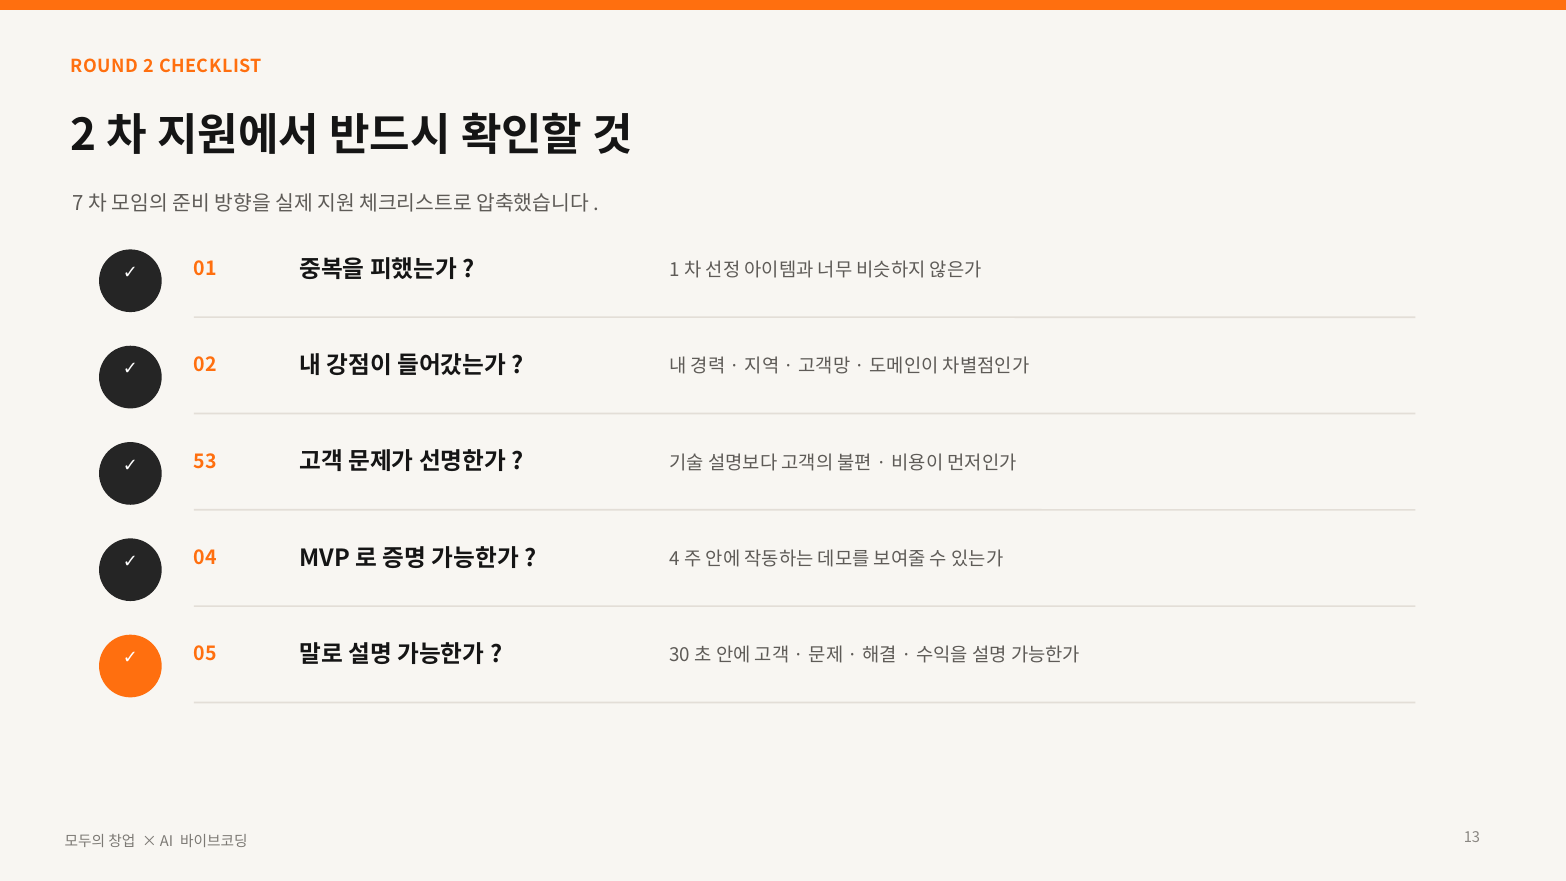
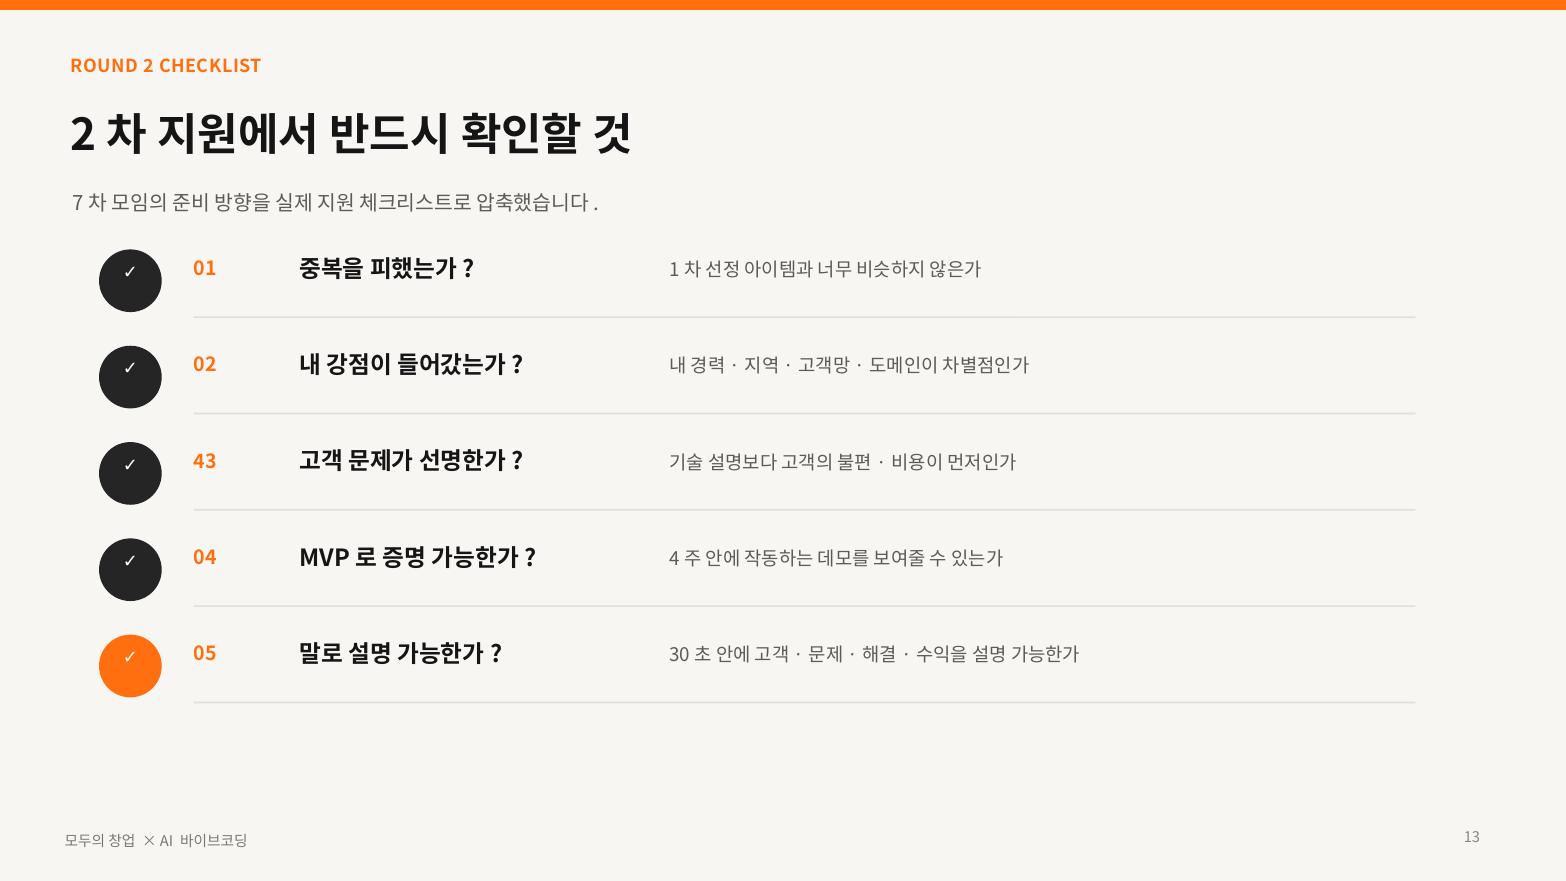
53: 53 -> 43 (205, 462)
